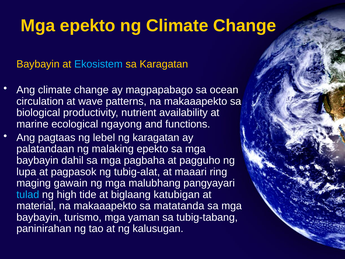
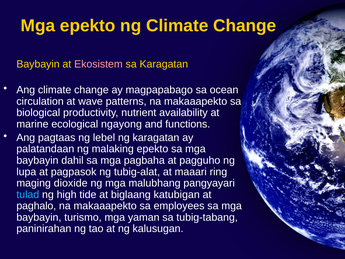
Ekosistem colour: light blue -> pink (98, 64)
gawain: gawain -> dioxide (71, 183)
material: material -> paghalo (36, 206)
matatanda: matatanda -> employees (179, 206)
